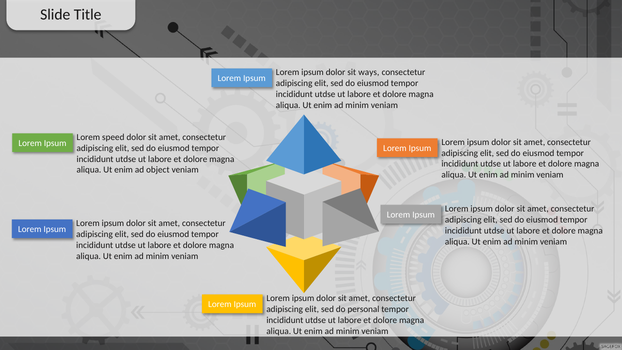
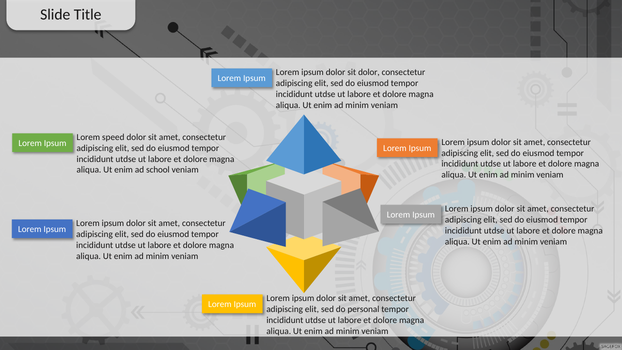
sit ways: ways -> dolor (369, 72)
object: object -> school (158, 170)
